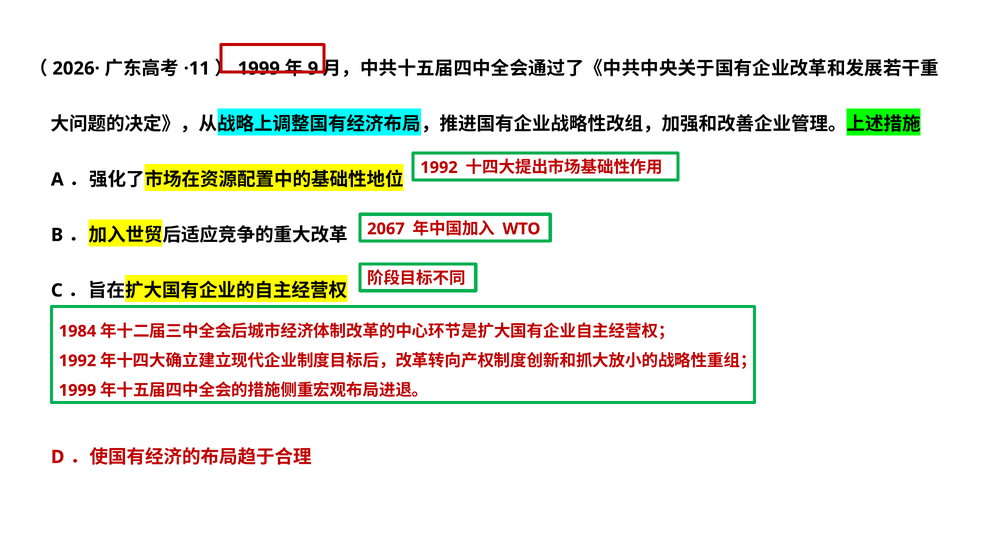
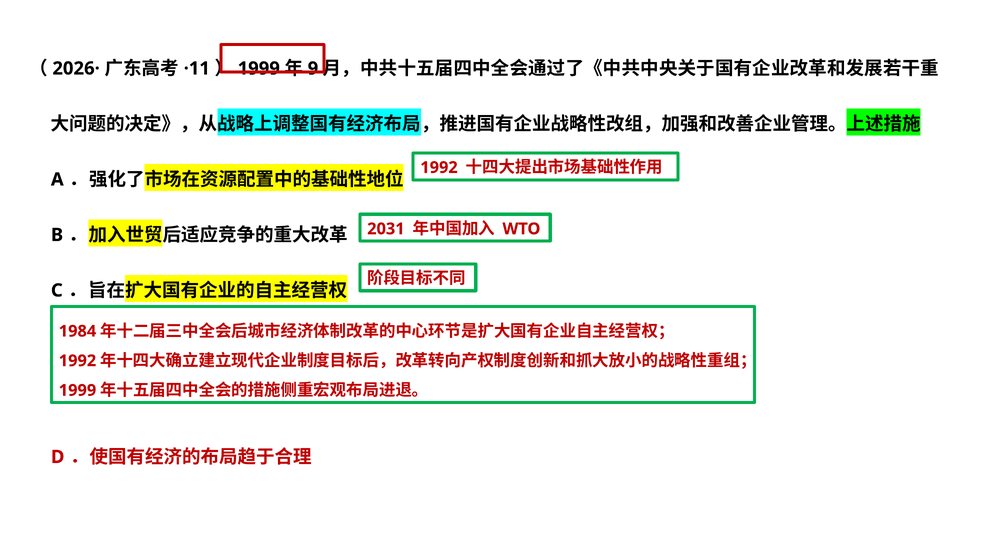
2067: 2067 -> 2031 (386, 229)
